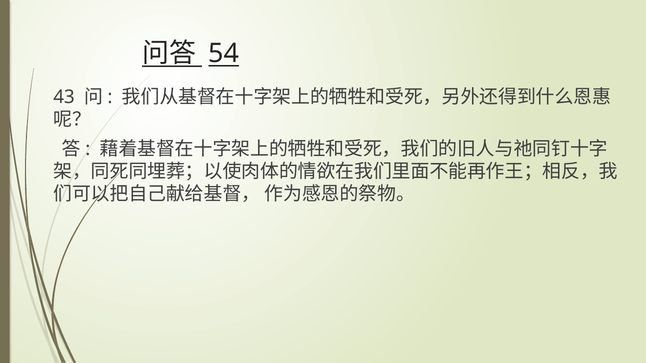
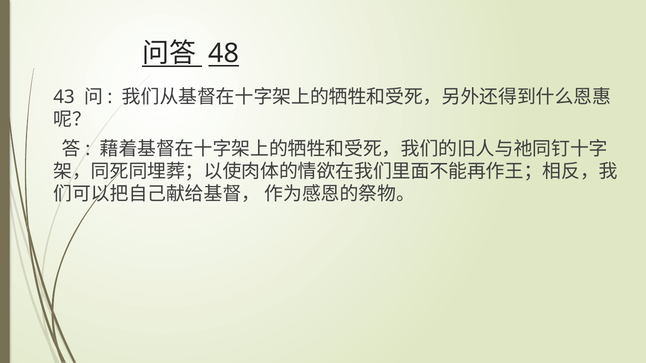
54: 54 -> 48 (224, 54)
